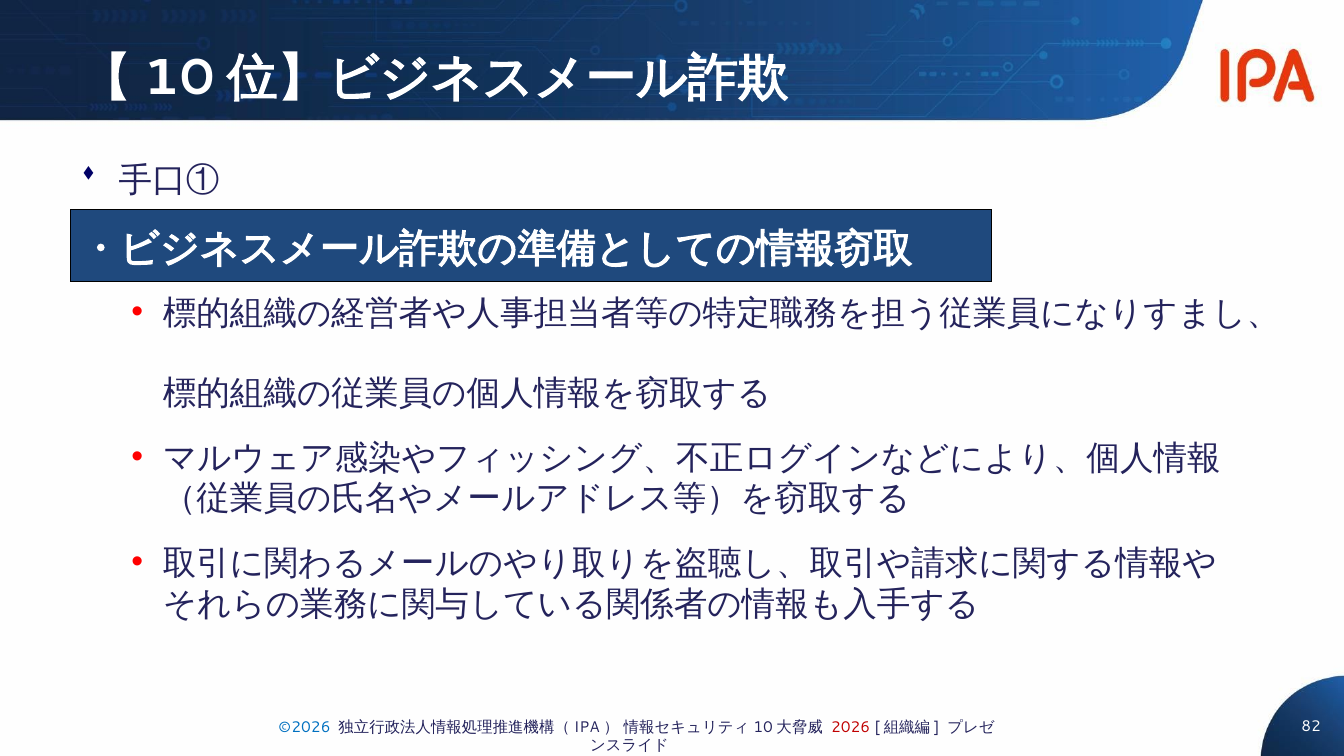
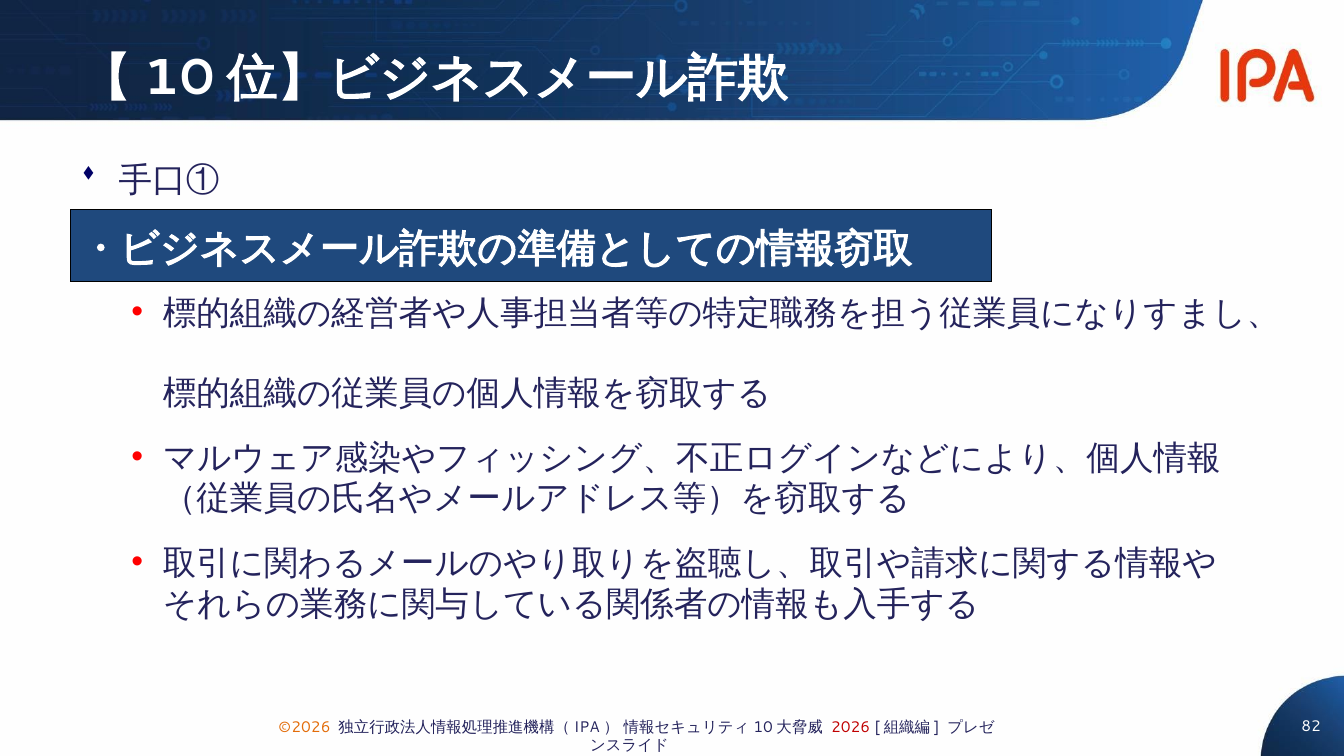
©2026 colour: blue -> orange (304, 727)
